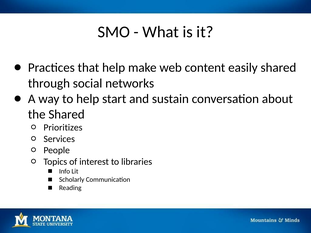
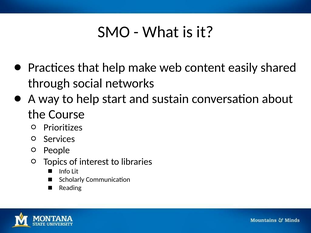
the Shared: Shared -> Course (67, 114)
